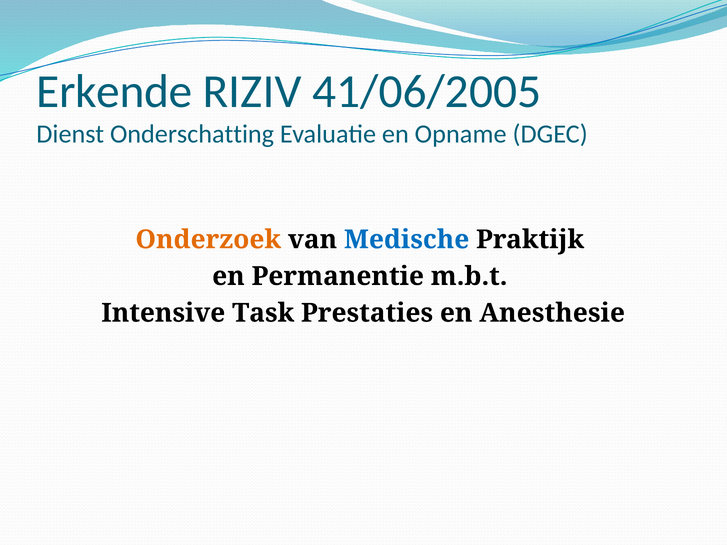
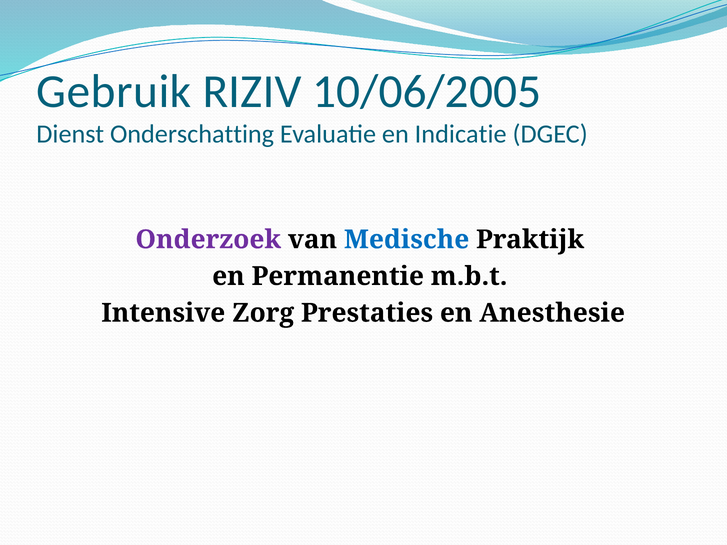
Erkende: Erkende -> Gebruik (114, 91)
41/06/2005: 41/06/2005 -> 10/06/2005 (427, 91)
Opname: Opname -> Indicatie (461, 134)
Onderzoek colour: orange -> purple (208, 240)
Task: Task -> Zorg (263, 313)
